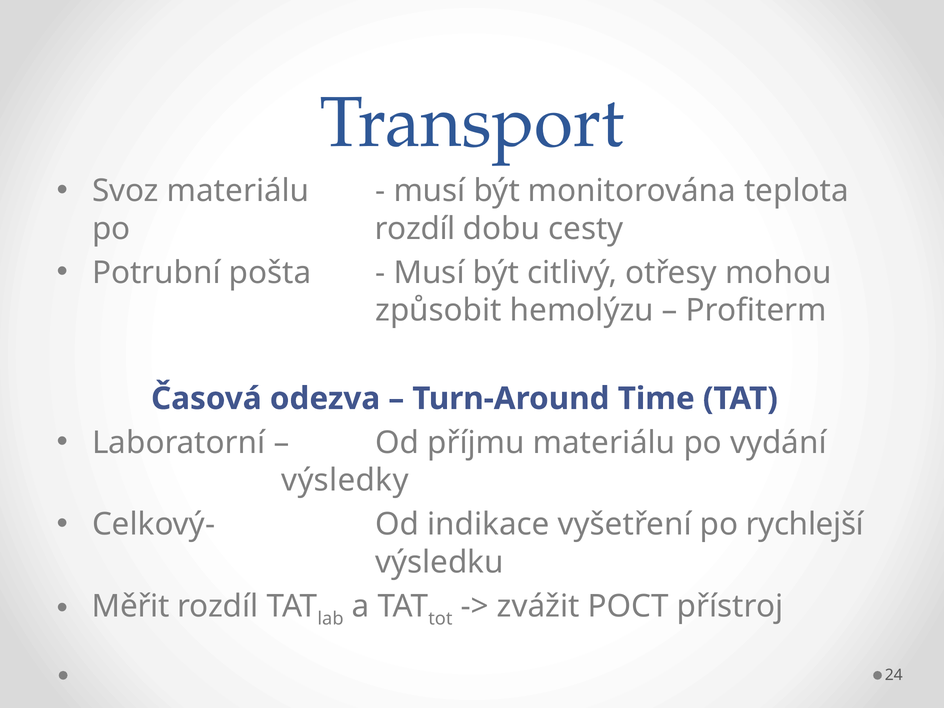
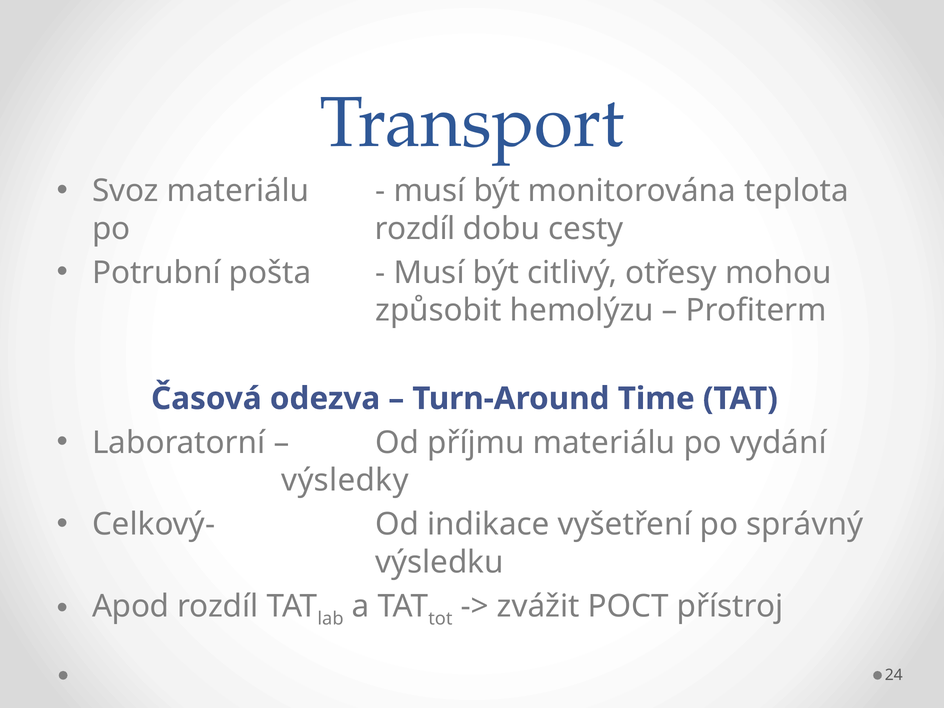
rychlejší: rychlejší -> správný (805, 524)
Měřit: Měřit -> Apod (131, 606)
